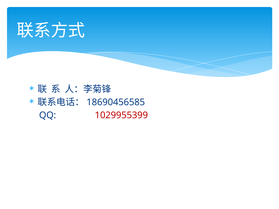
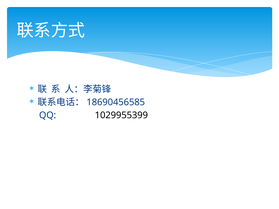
1029955399 colour: red -> black (121, 115)
